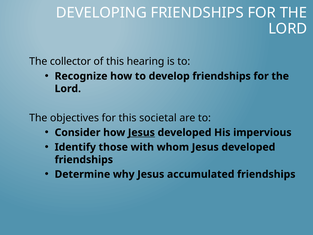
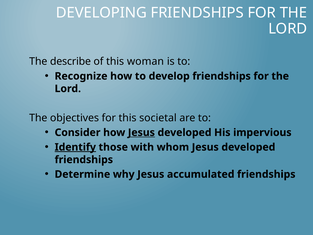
collector: collector -> describe (70, 61)
hearing: hearing -> woman (145, 61)
Identify underline: none -> present (75, 147)
